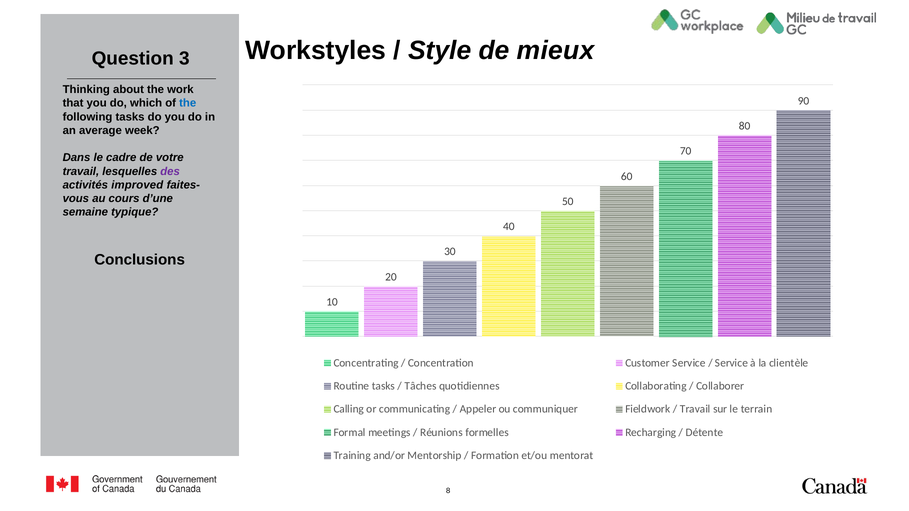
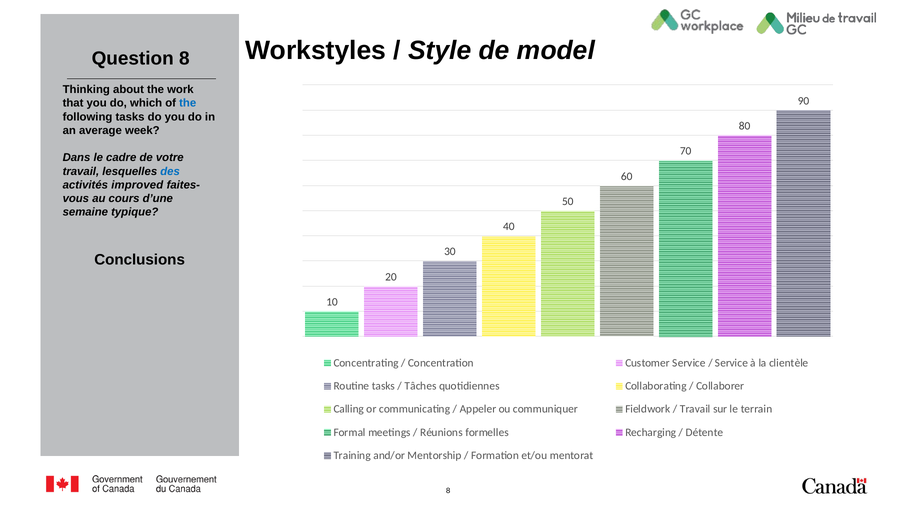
mieux: mieux -> model (556, 51)
Question 3: 3 -> 8 (184, 58)
des colour: purple -> blue (170, 171)
